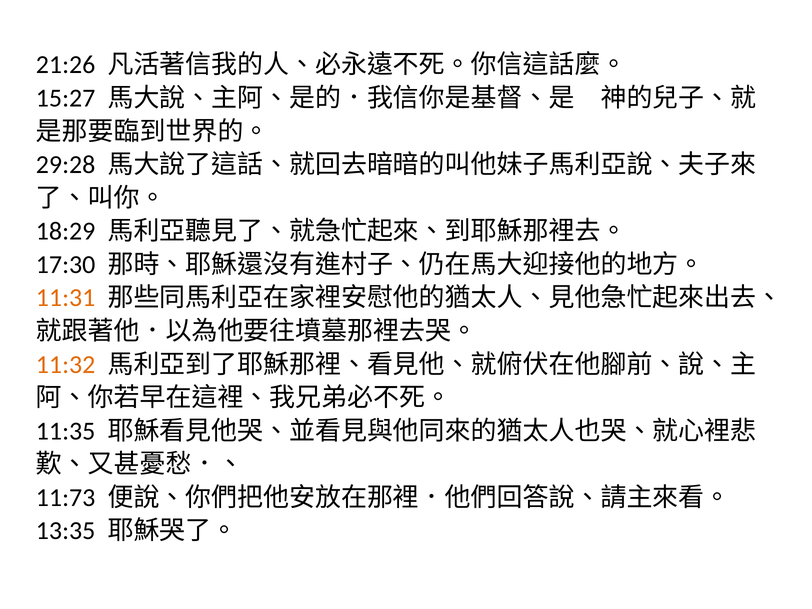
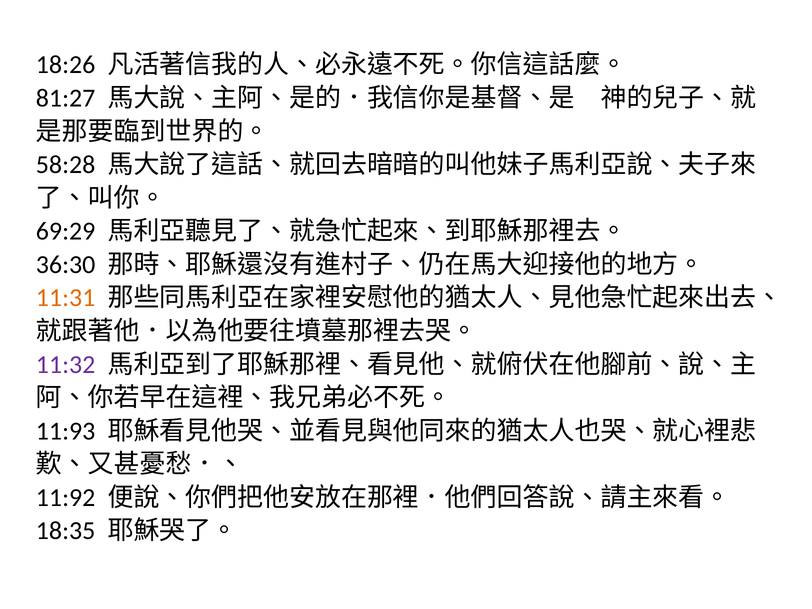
21:26: 21:26 -> 18:26 (66, 65)
15:27: 15:27 -> 81:27 (66, 98)
29:28: 29:28 -> 58:28 (66, 165)
18:29: 18:29 -> 69:29 (66, 231)
17:30: 17:30 -> 36:30 (66, 265)
11:32 colour: orange -> purple (66, 364)
11:35: 11:35 -> 11:93 (66, 431)
11:73: 11:73 -> 11:92 (66, 498)
13:35: 13:35 -> 18:35 (66, 531)
